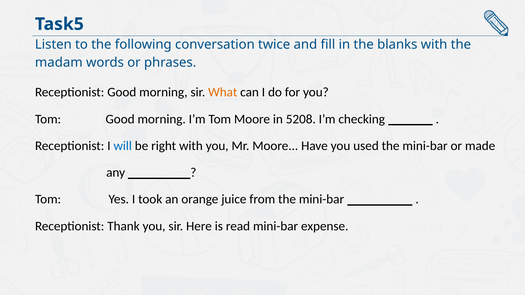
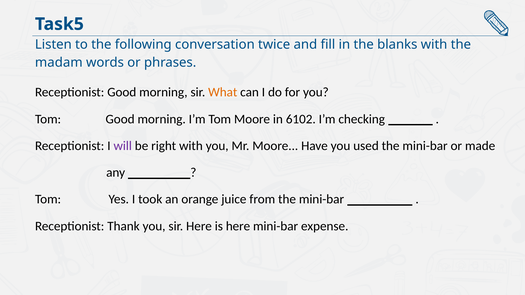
5208: 5208 -> 6102 (301, 119)
will colour: blue -> purple (123, 146)
is read: read -> here (238, 226)
